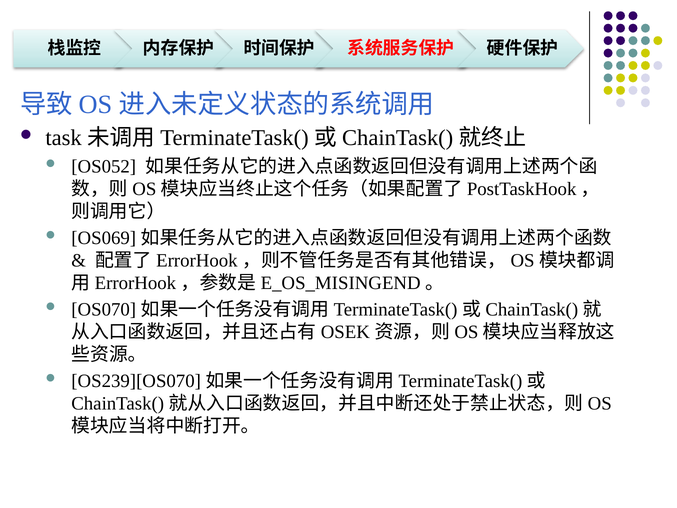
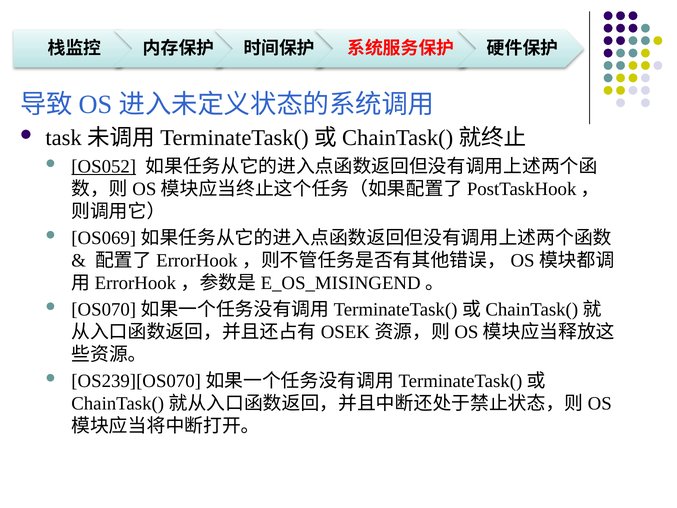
OS052 underline: none -> present (104, 166)
